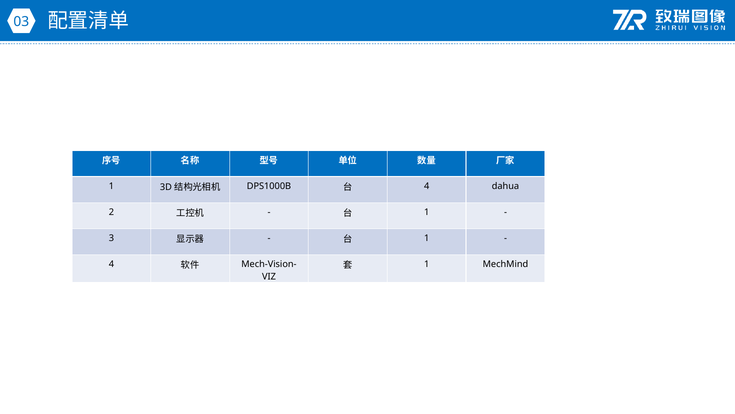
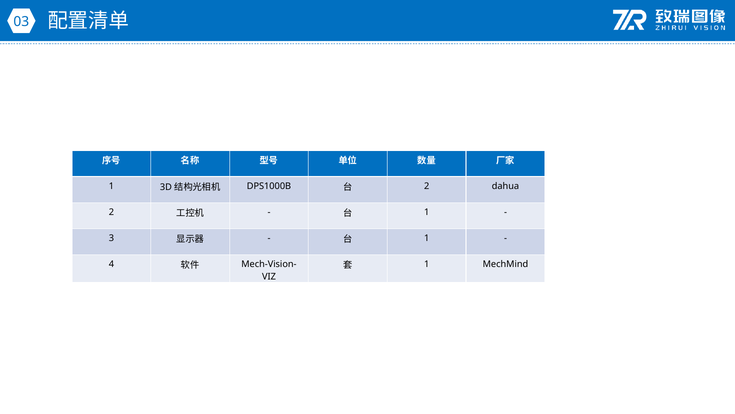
4: 4 -> 2 (427, 186)
